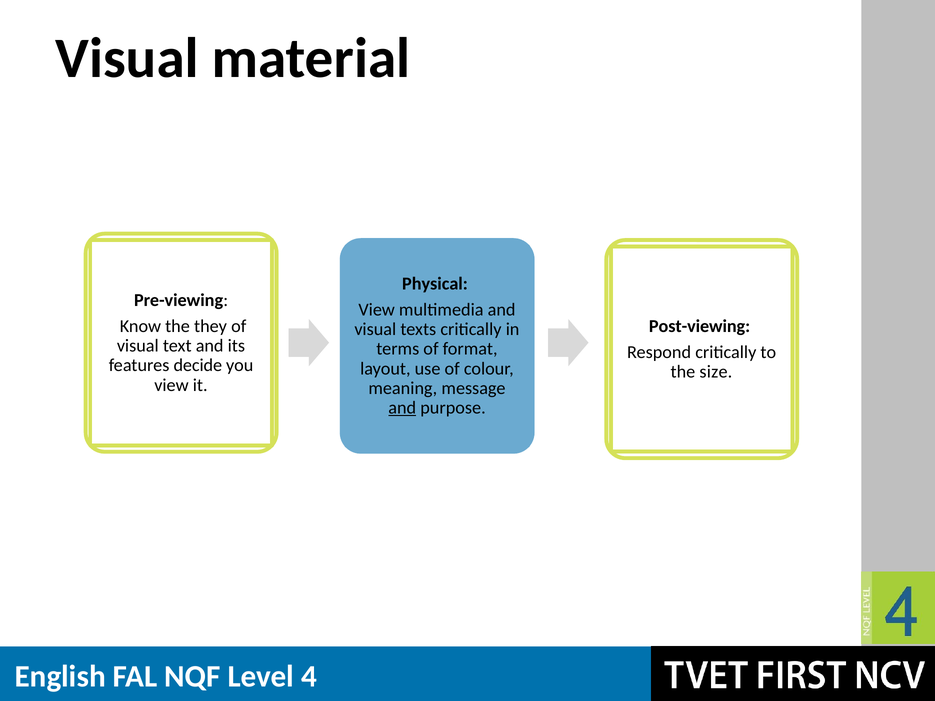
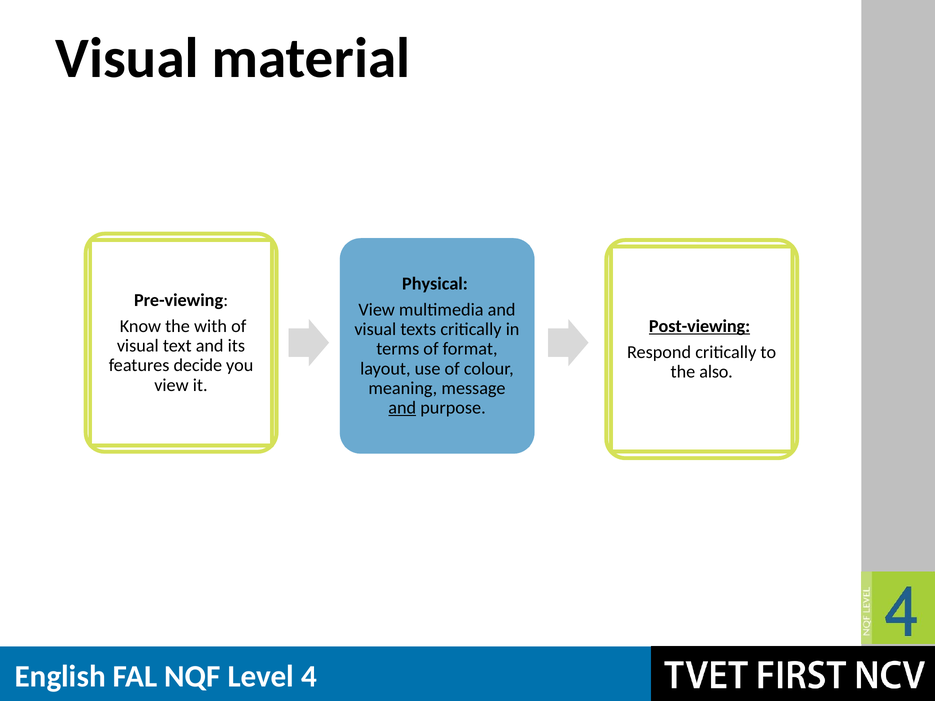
they: they -> with (211, 326)
Post-viewing underline: none -> present (700, 326)
size: size -> also (716, 372)
